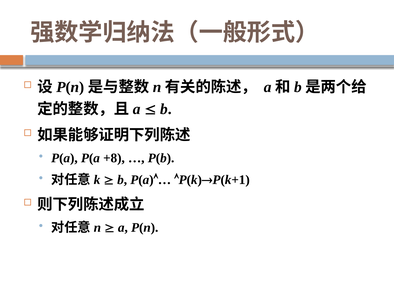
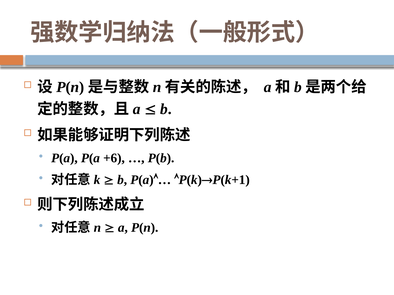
+8: +8 -> +6 (114, 158)
